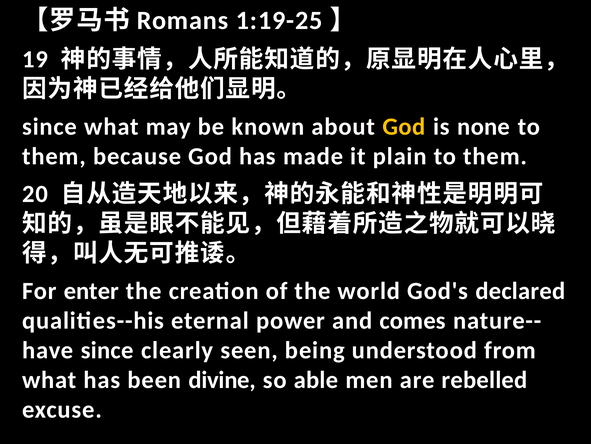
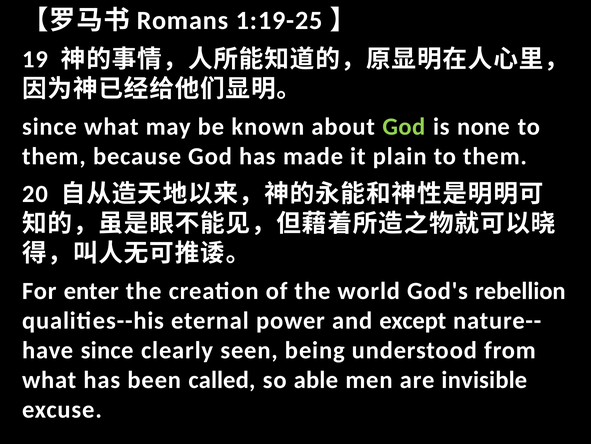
God colour: yellow -> light green (404, 127)
declared: declared -> rebellion (521, 291)
comes: comes -> except (413, 320)
divine: divine -> called (222, 379)
rebelled: rebelled -> invisible (485, 379)
